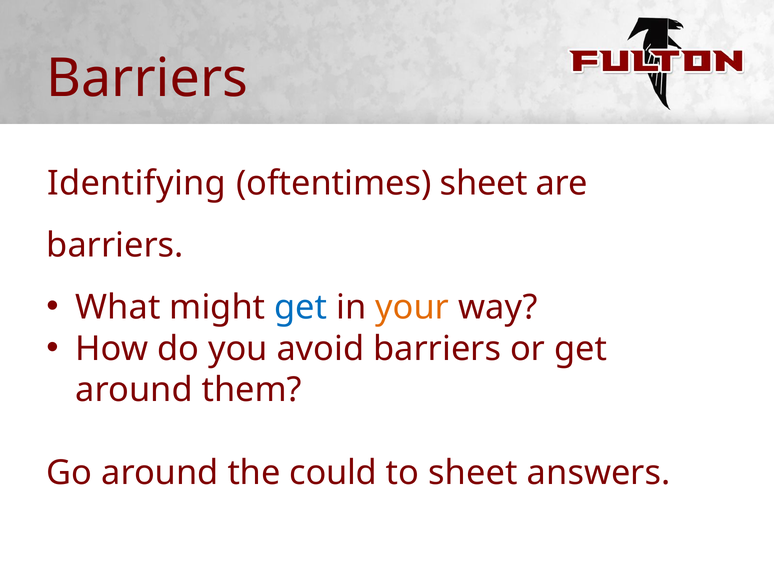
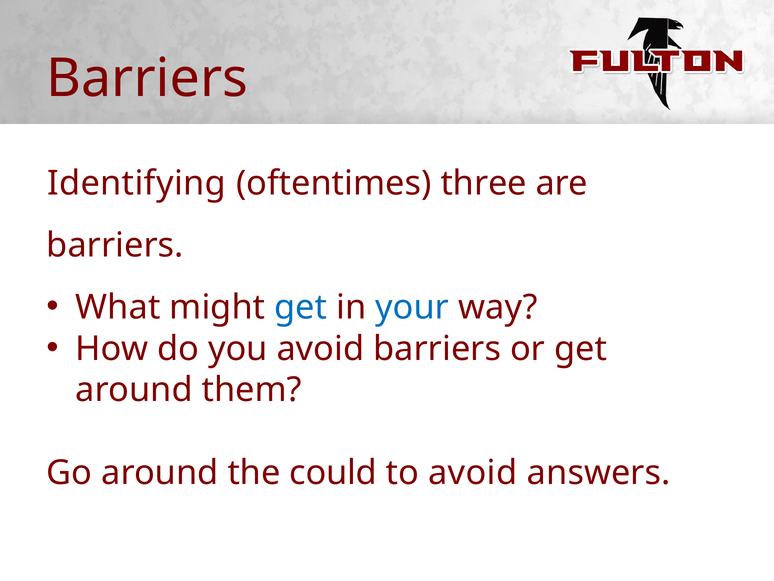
oftentimes sheet: sheet -> three (484, 183)
your colour: orange -> blue (412, 307)
to sheet: sheet -> avoid (473, 472)
